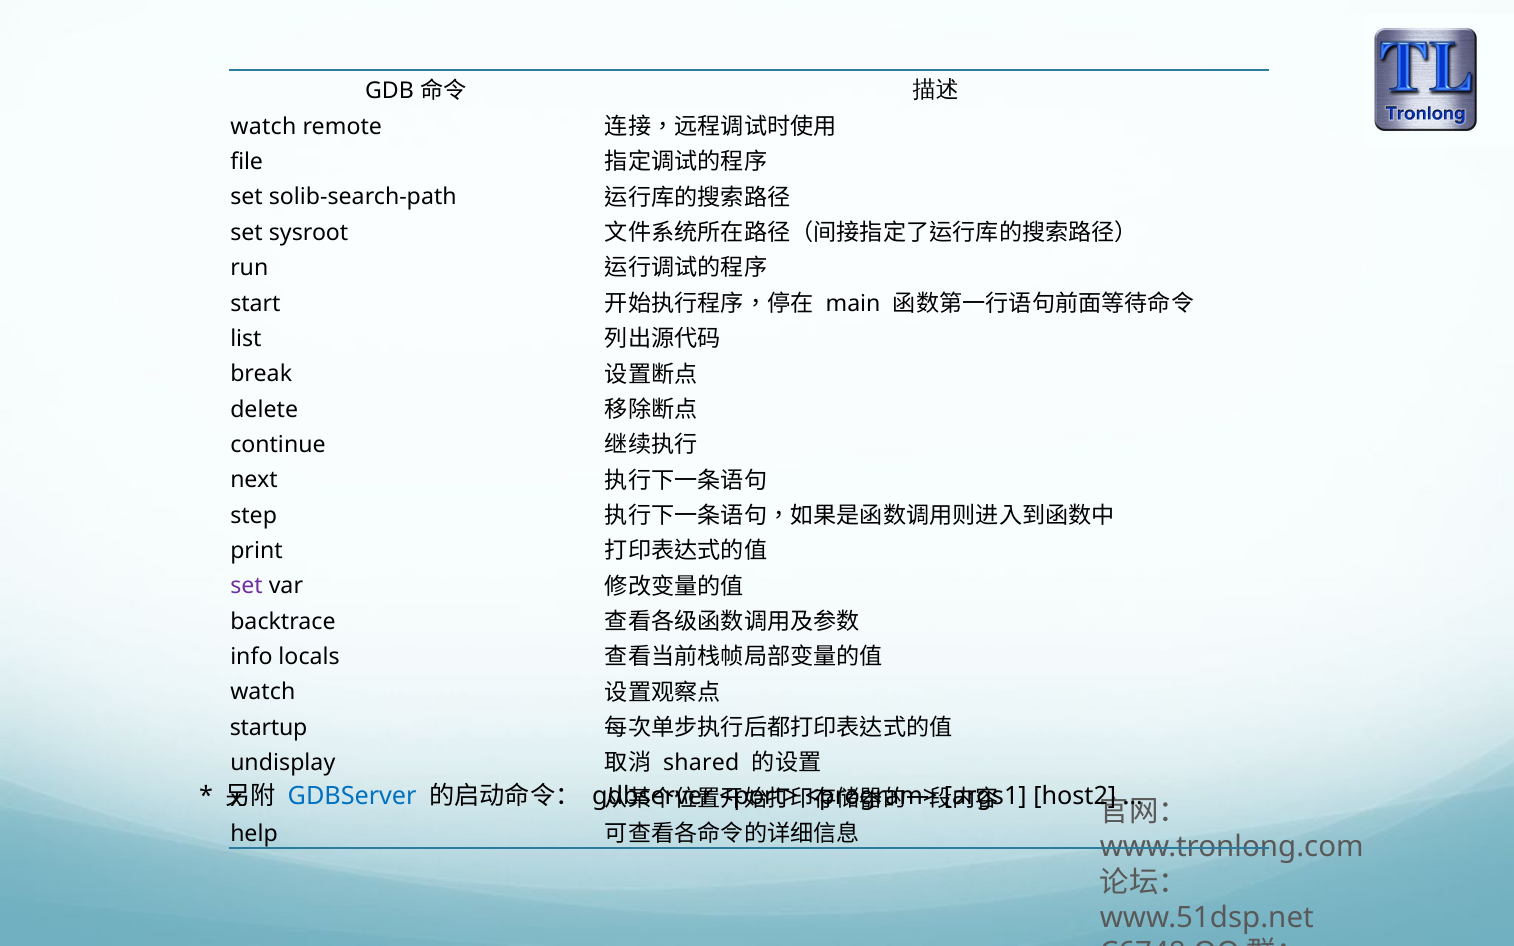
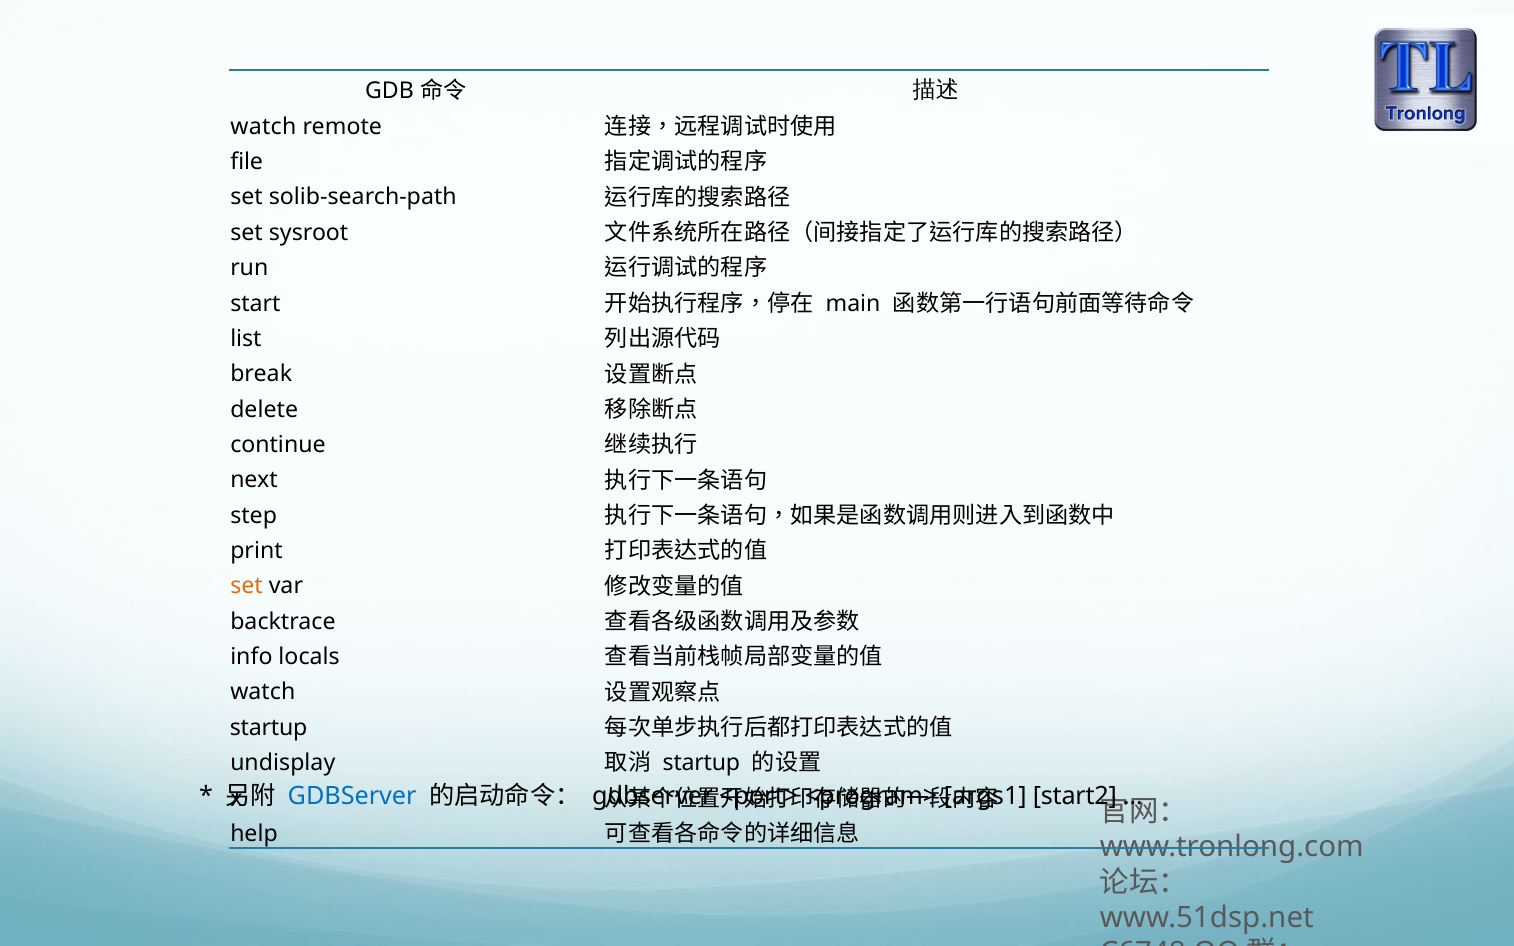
set colour: purple -> orange (247, 586)
shared: shared -> startup (701, 763)
host2: host2 -> start2 (1075, 796)
